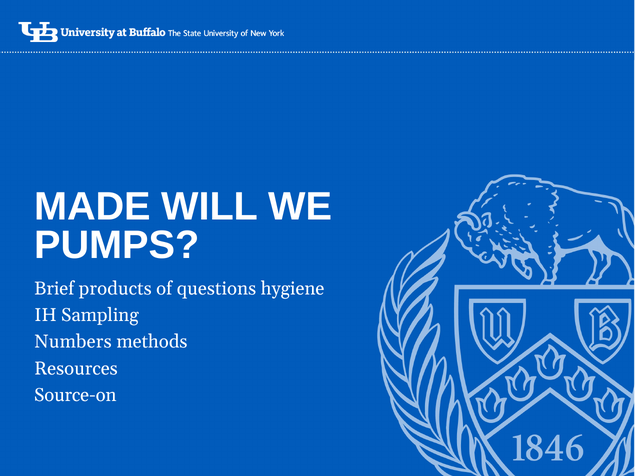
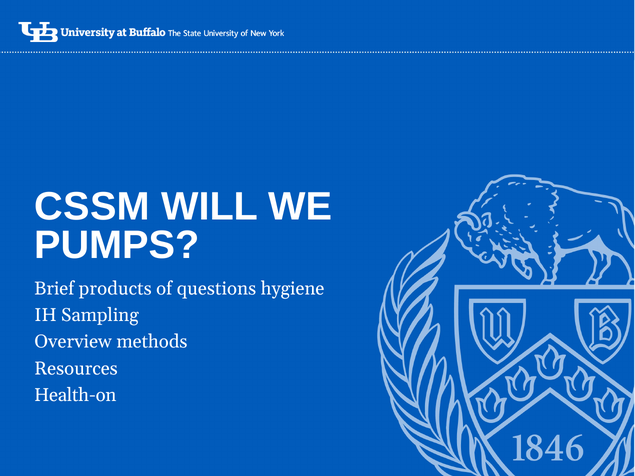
MADE: MADE -> CSSM (92, 207)
Numbers: Numbers -> Overview (73, 342)
Source-on: Source-on -> Health-on (75, 395)
